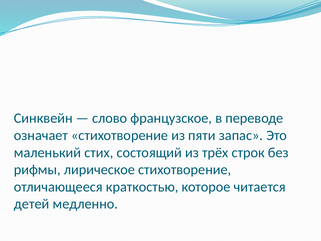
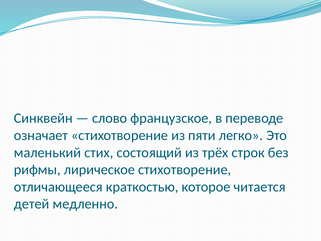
запас: запас -> легко (241, 135)
